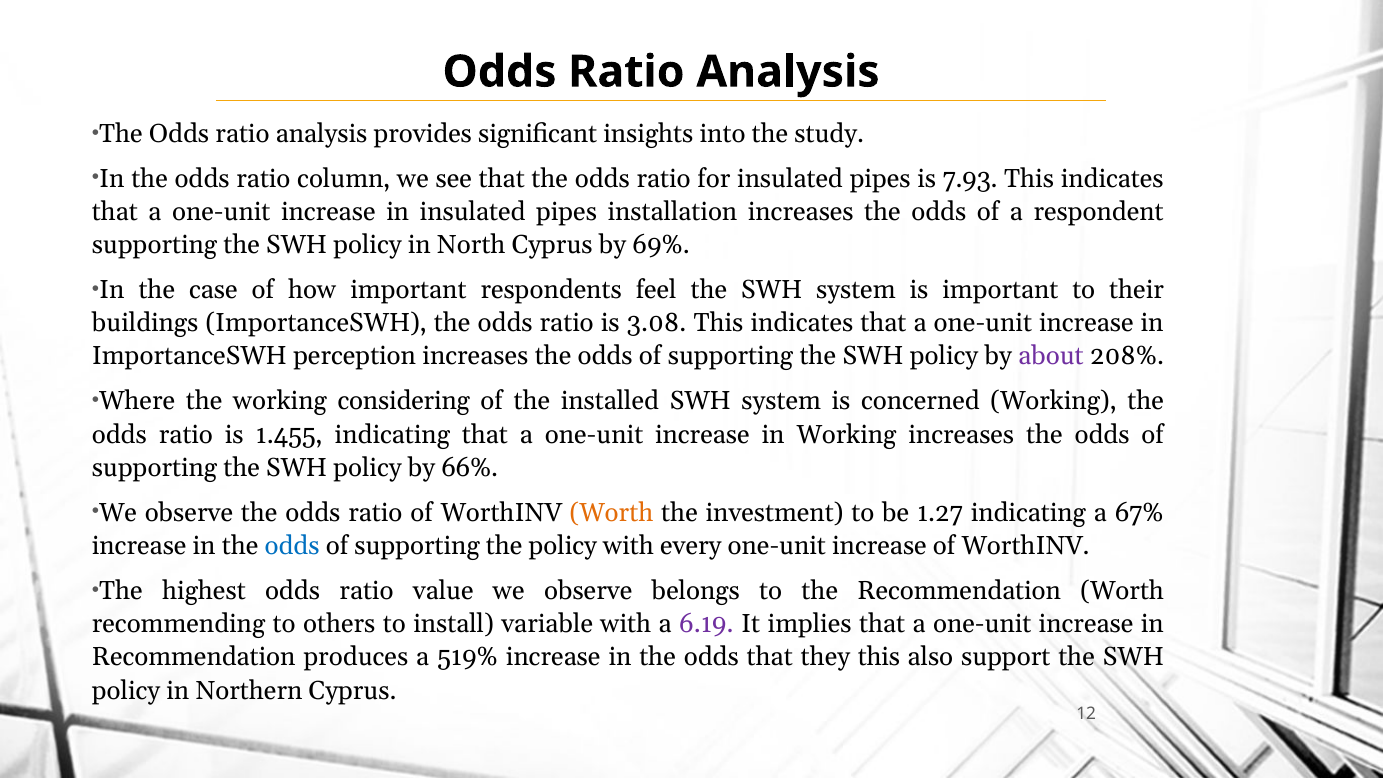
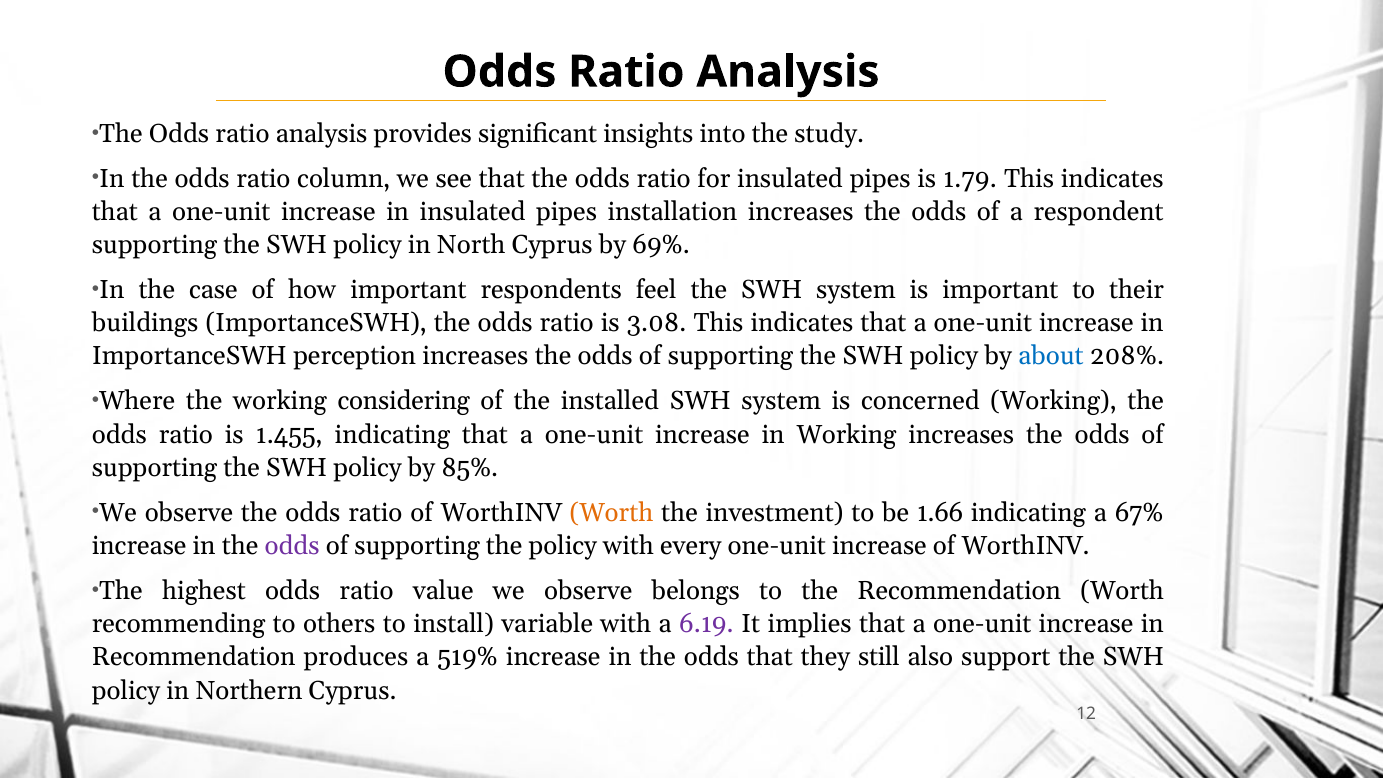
7.93: 7.93 -> 1.79 (970, 179)
about colour: purple -> blue (1051, 356)
66%: 66% -> 85% (470, 468)
1.27: 1.27 -> 1.66 (940, 513)
odds colour: blue -> purple (292, 546)
they this: this -> still (879, 657)
